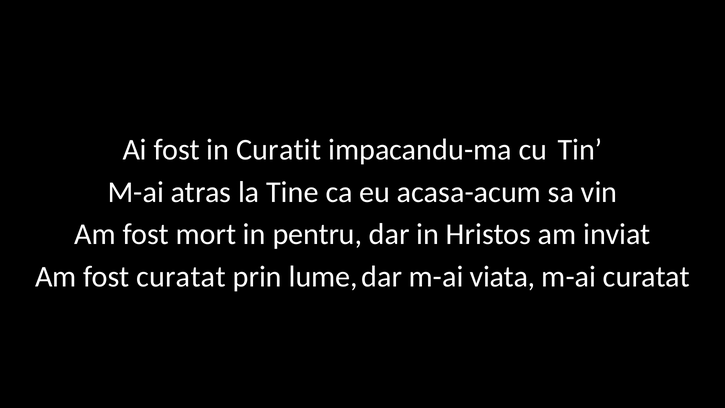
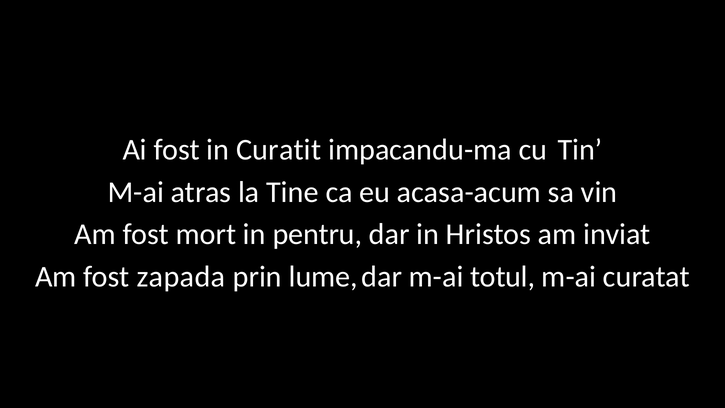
fost curatat: curatat -> zapada (181, 277)
viata: viata -> totul (503, 277)
